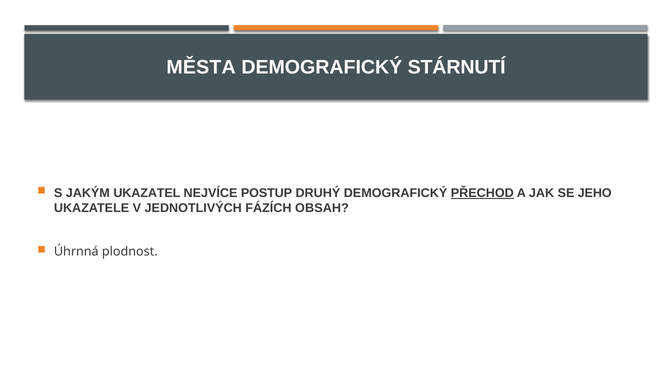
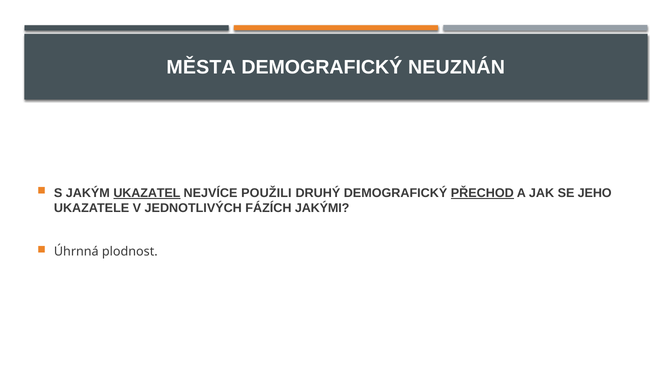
STÁRNUTÍ: STÁRNUTÍ -> NEUZNÁN (456, 68)
UKAZATEL underline: none -> present (147, 193)
POSTUP: POSTUP -> POUŽILI (266, 193)
OBSAH: OBSAH -> JAKÝMI (322, 208)
